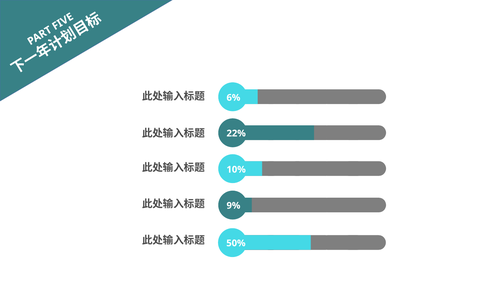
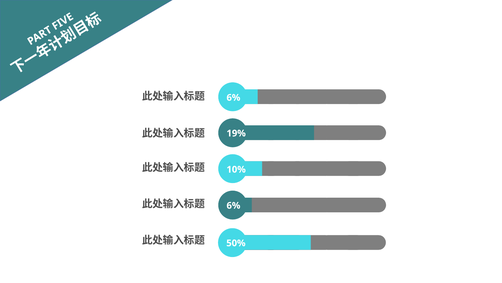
22%: 22% -> 19% (236, 133)
9%: 9% -> 6% (233, 205)
